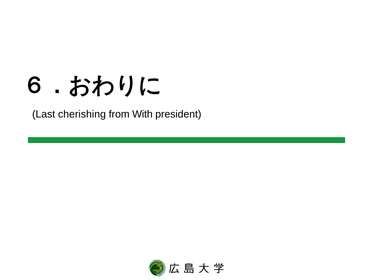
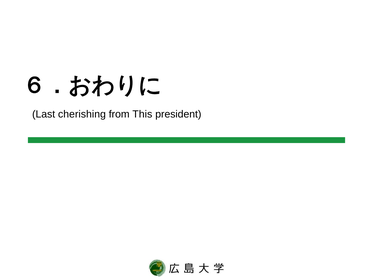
With: With -> This (142, 114)
